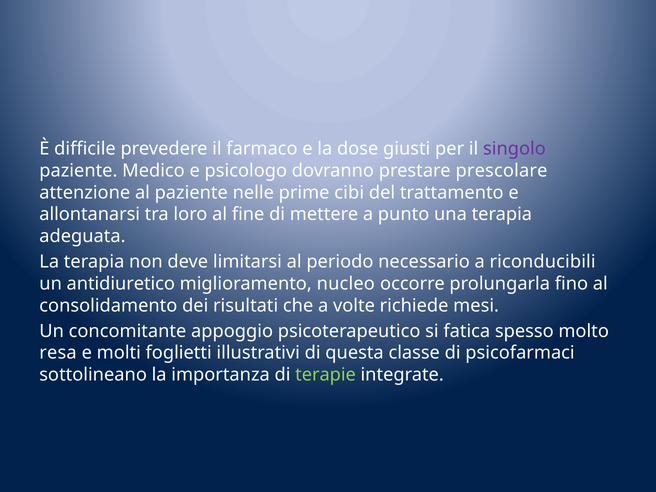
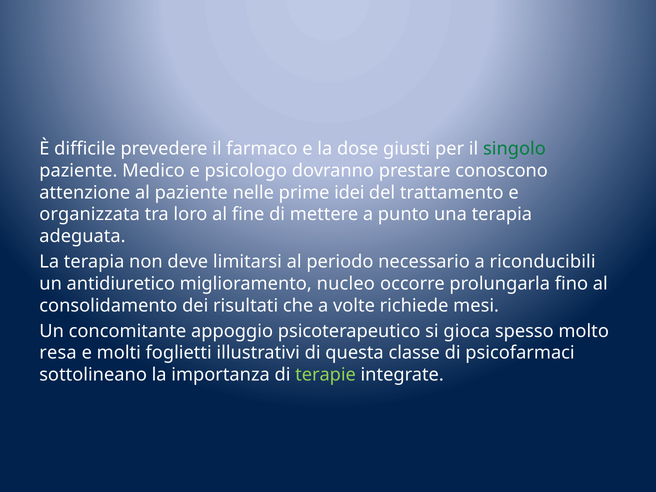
singolo colour: purple -> green (514, 149)
prescolare: prescolare -> conoscono (502, 171)
cibi: cibi -> idei (349, 192)
allontanarsi: allontanarsi -> organizzata (90, 214)
fatica: fatica -> gioca (467, 331)
